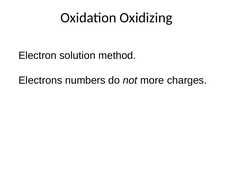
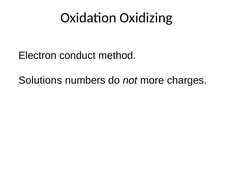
solution: solution -> conduct (77, 55)
Electrons: Electrons -> Solutions (40, 80)
